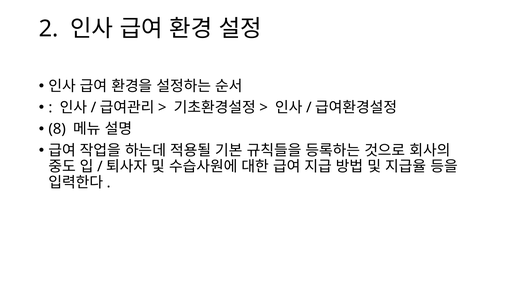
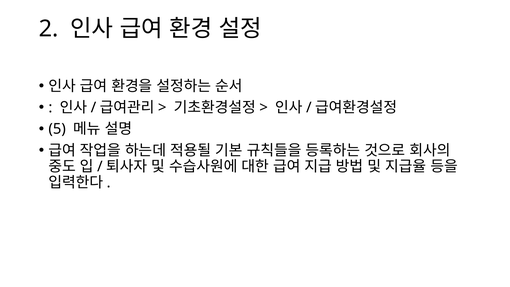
8: 8 -> 5 (57, 129)
